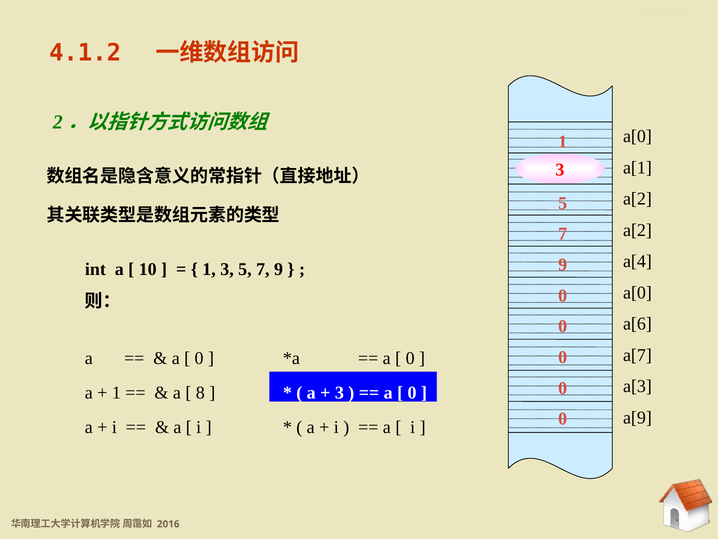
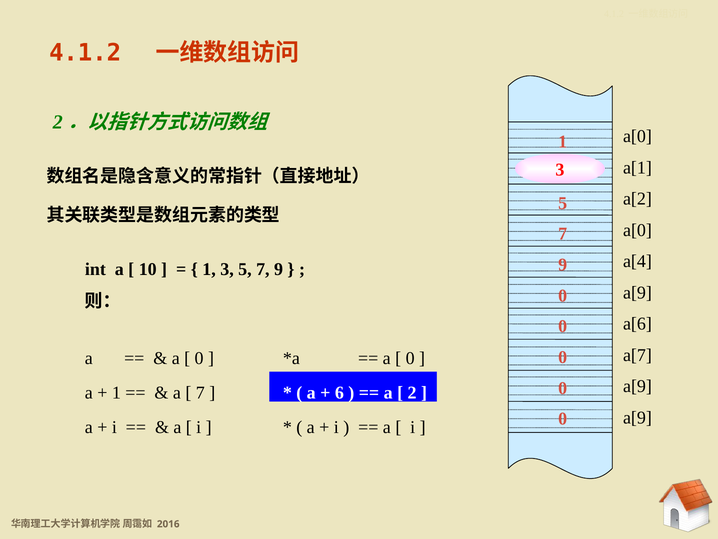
a[2: a[2 -> a[0 (637, 230)
a[0: a[0 -> a[9 (637, 292)
a[3: a[3 -> a[9 (637, 386)
8: 8 -> 7 (200, 392)
3: 3 -> 6 (339, 392)
0: 0 -> 2 (412, 392)
